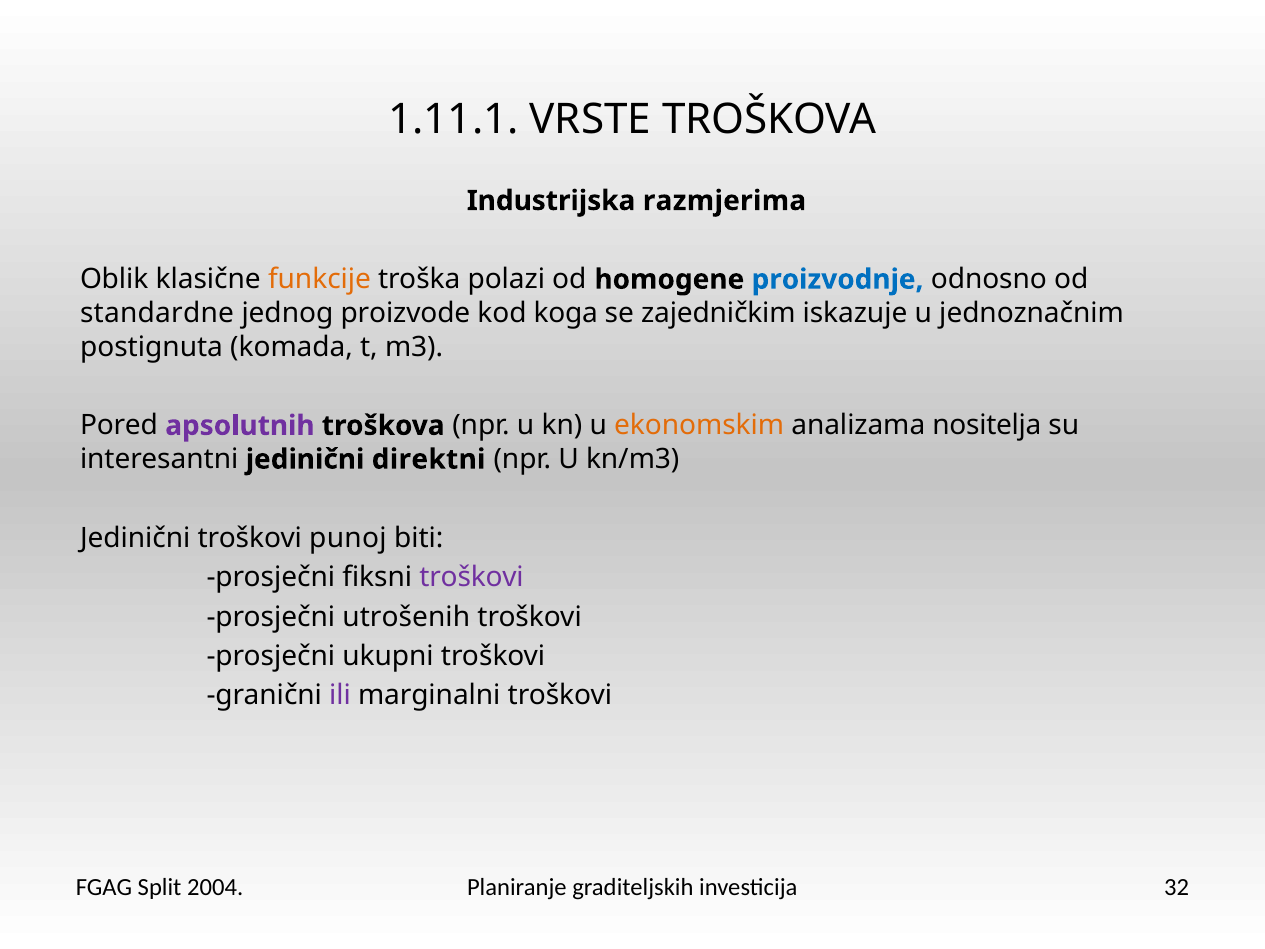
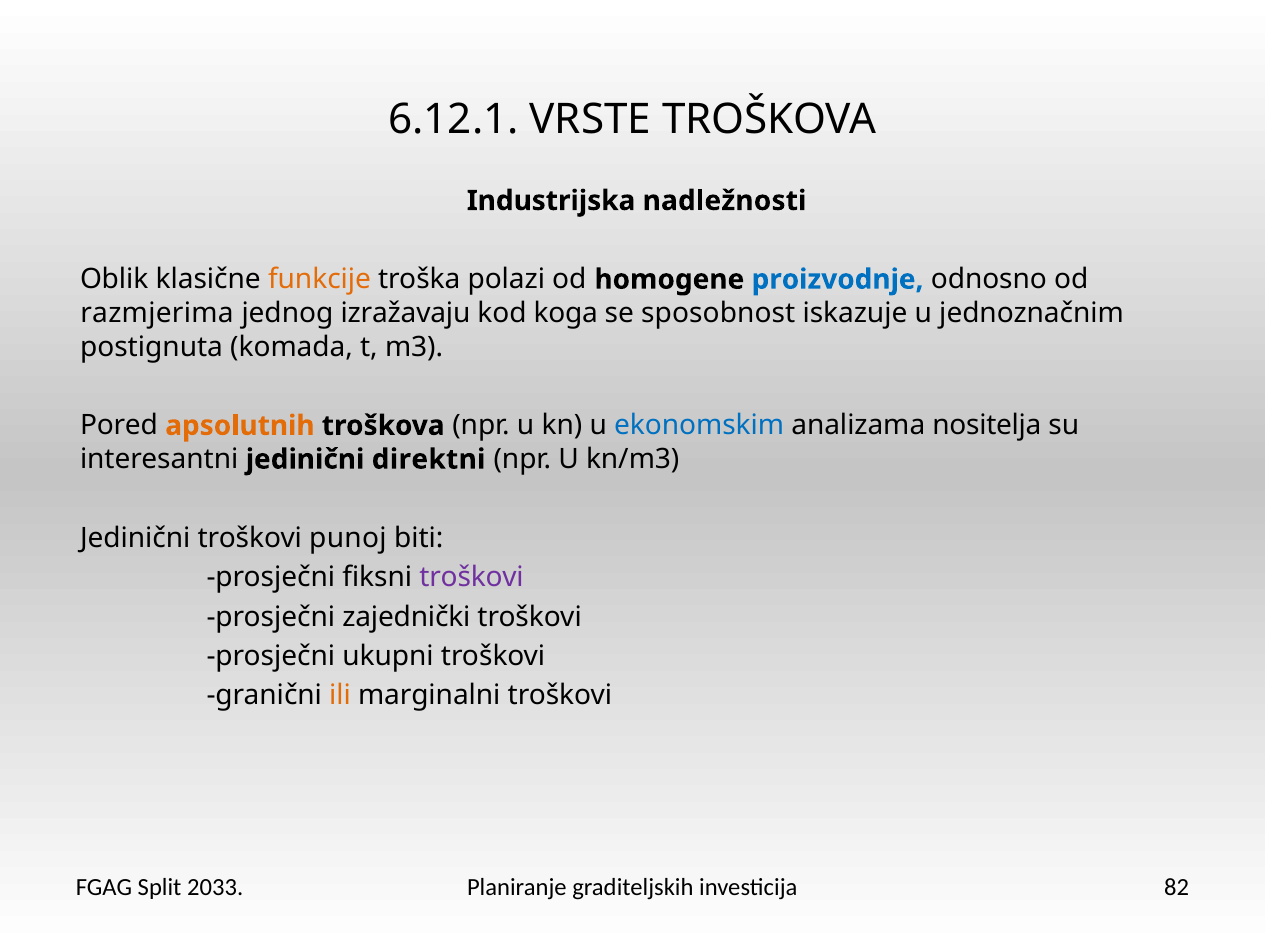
1.11.1: 1.11.1 -> 6.12.1 (454, 120)
razmjerima: razmjerima -> nadležnosti (725, 201)
standardne: standardne -> razmjerima (157, 313)
proizvode: proizvode -> izražavaju (405, 313)
zajedničkim: zajedničkim -> sposobnost (718, 313)
apsolutnih colour: purple -> orange (240, 426)
ekonomskim colour: orange -> blue (699, 426)
utrošenih: utrošenih -> zajednički (406, 617)
ili colour: purple -> orange (340, 695)
2004: 2004 -> 2033 (215, 887)
32: 32 -> 82 (1177, 887)
